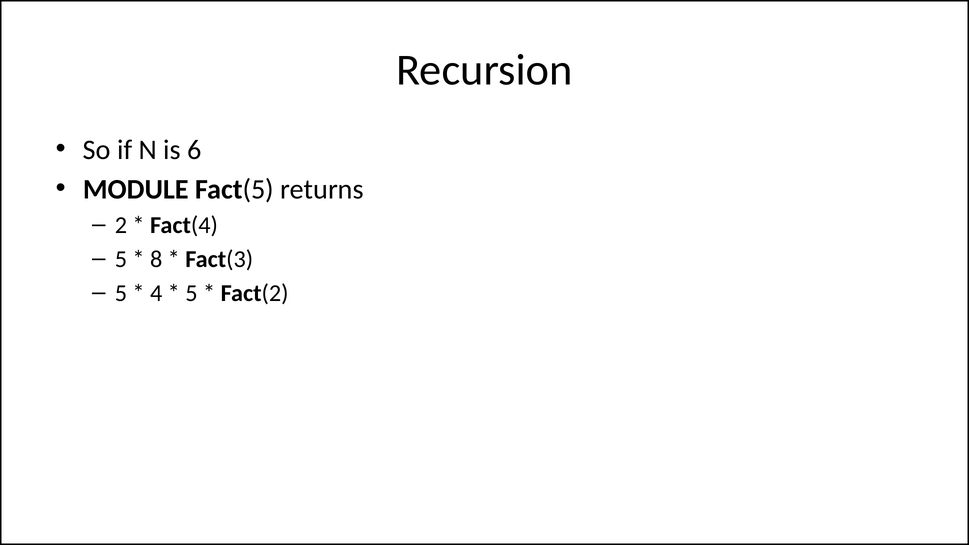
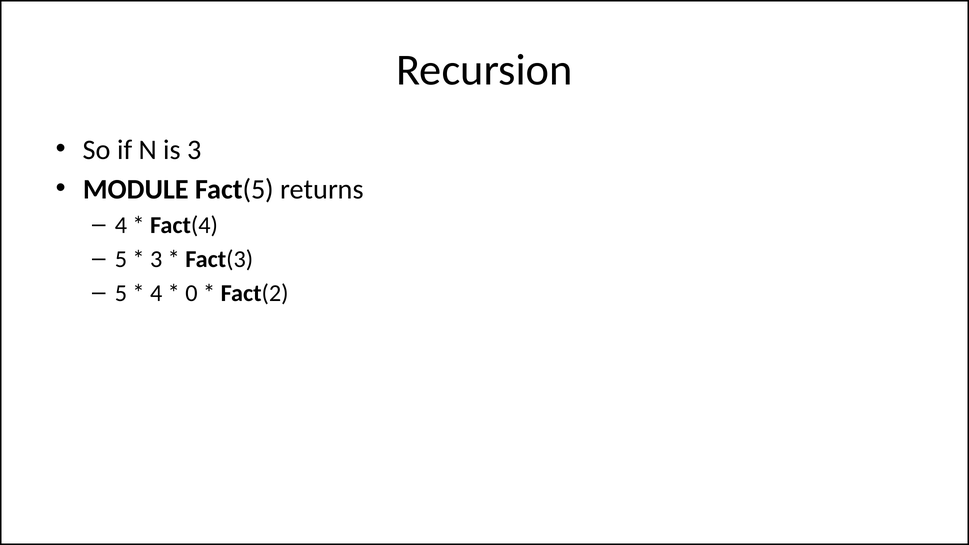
is 6: 6 -> 3 (194, 150)
2: 2 -> 4 (121, 225)
8: 8 -> 3 (156, 259)
5: 5 -> 0 (191, 293)
